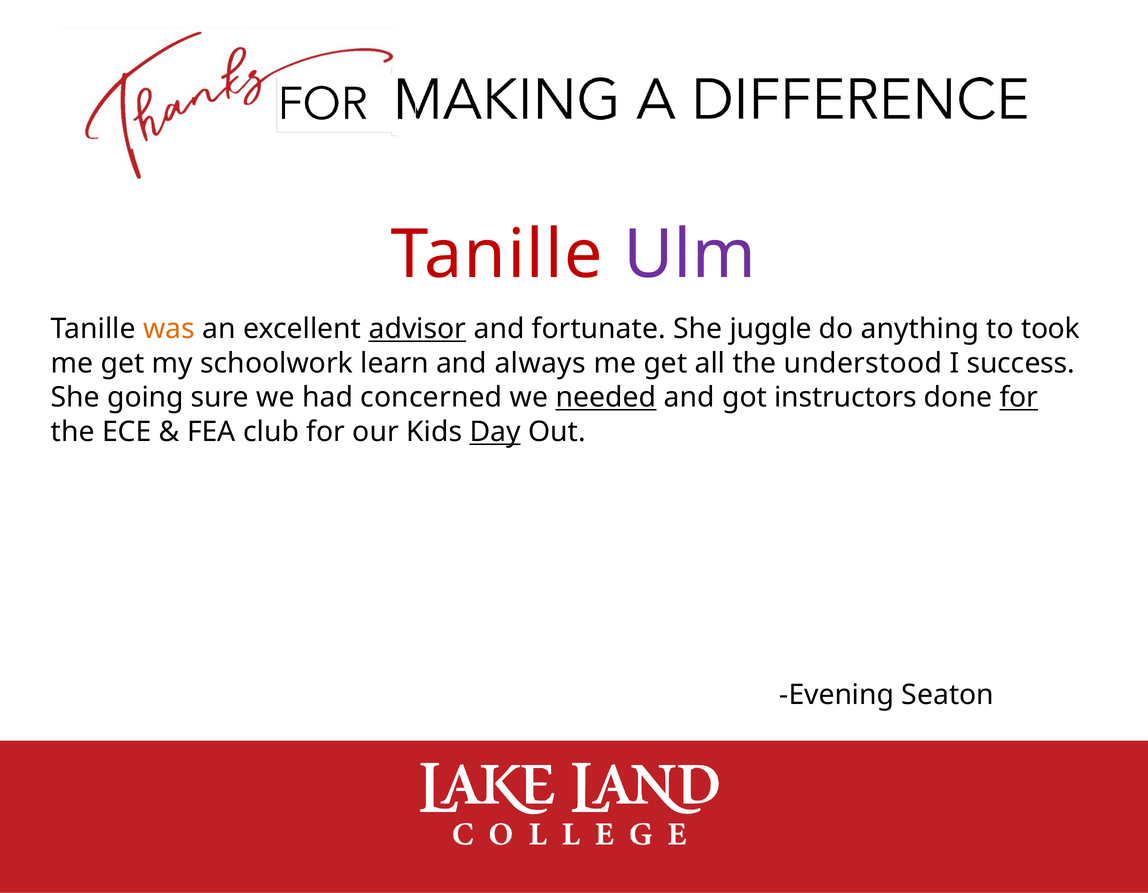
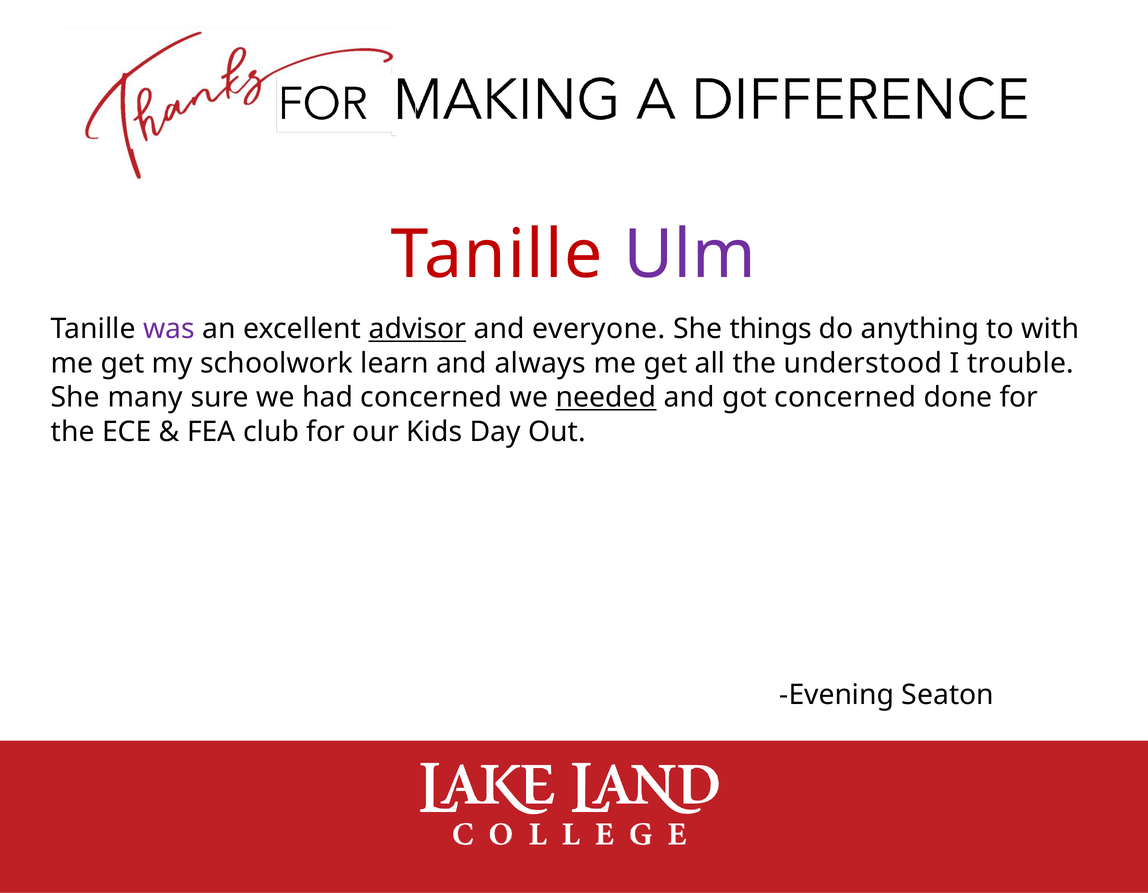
was colour: orange -> purple (169, 329)
fortunate: fortunate -> everyone (599, 329)
juggle: juggle -> things (771, 329)
took: took -> with (1050, 329)
success: success -> trouble (1021, 363)
going: going -> many (145, 398)
got instructors: instructors -> concerned (845, 398)
for underline: present -> none (1019, 398)
Day underline: present -> none (495, 432)
